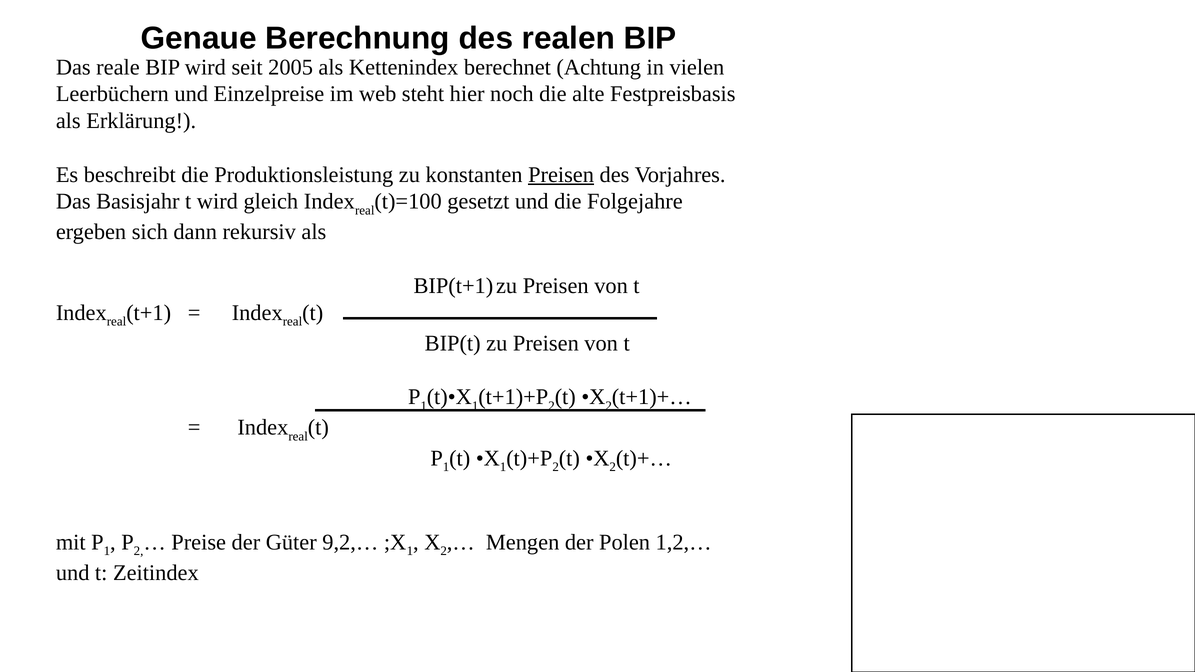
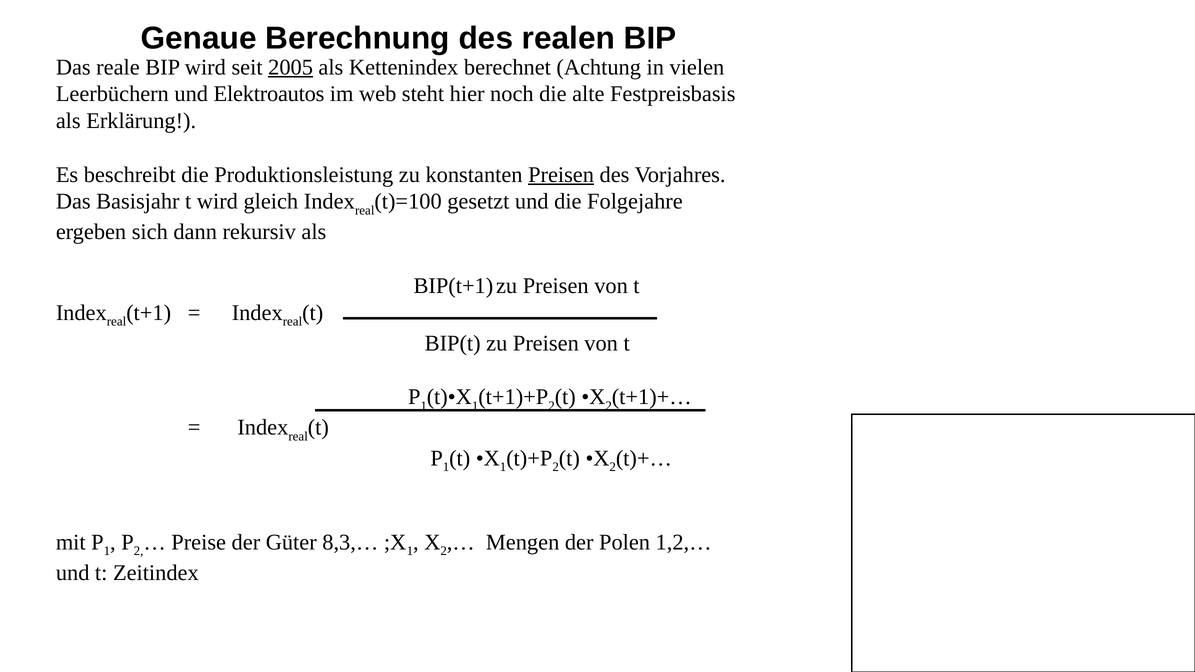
2005 underline: none -> present (291, 67)
Einzelpreise: Einzelpreise -> Elektroautos (269, 94)
9,2,…: 9,2,… -> 8,3,… (350, 543)
